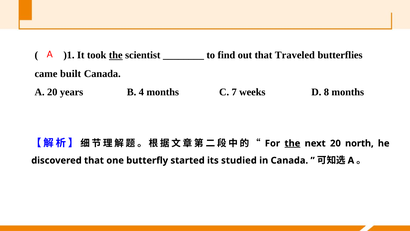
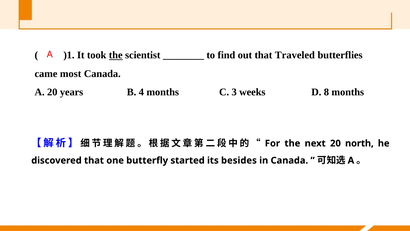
built: built -> most (71, 74)
7: 7 -> 3 (234, 92)
the underline: present -> none (292, 143)
studied: studied -> besides (239, 160)
